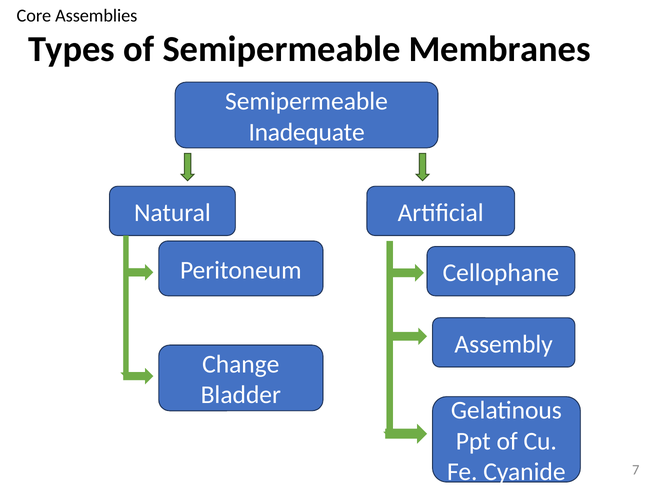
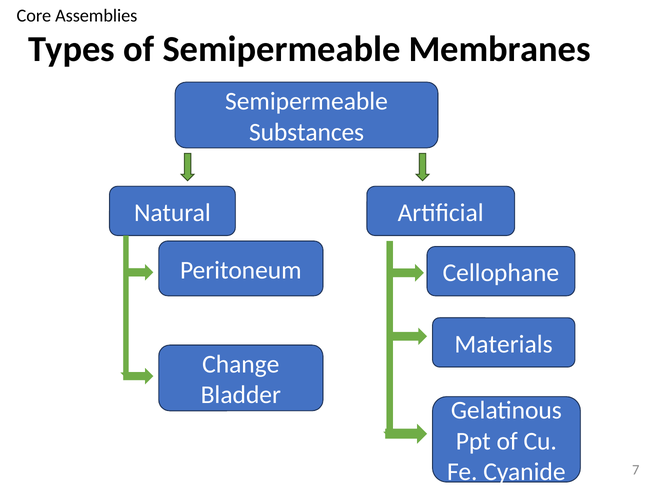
Inadequate: Inadequate -> Substances (307, 132)
Assembly: Assembly -> Materials (504, 344)
